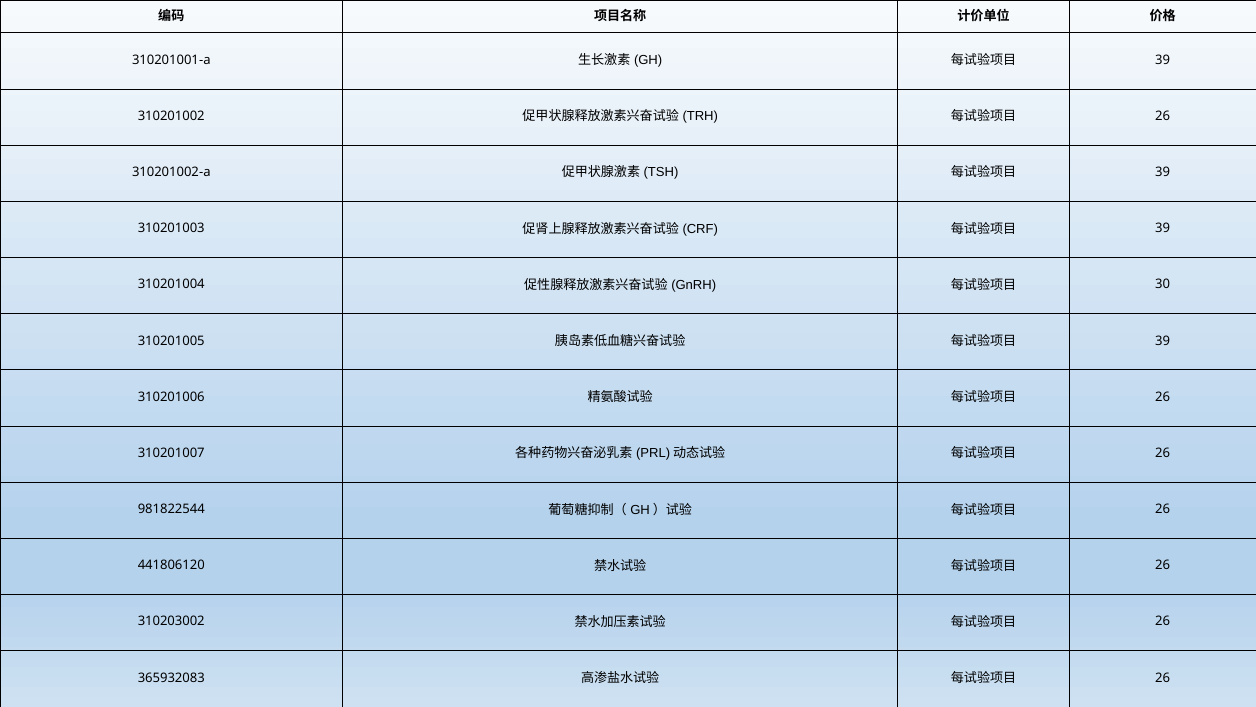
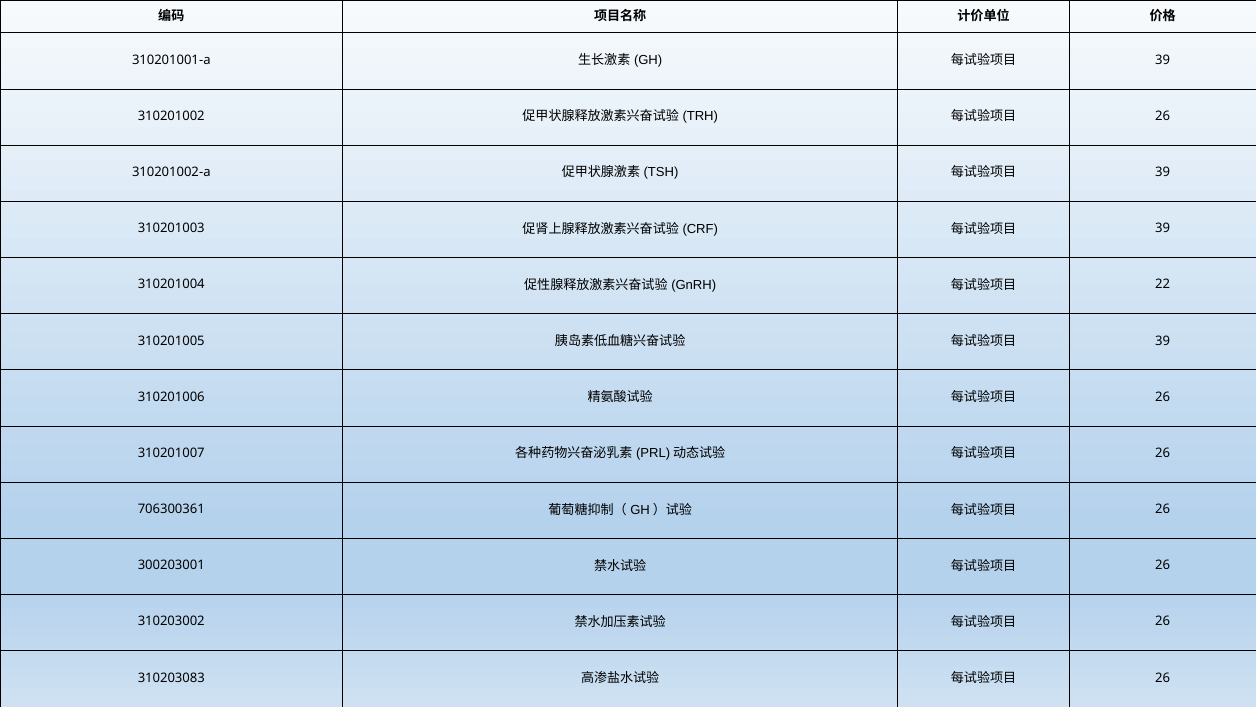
30: 30 -> 22 (1163, 284)
981822544: 981822544 -> 706300361 (171, 509)
441806120: 441806120 -> 300203001 (171, 565)
365932083: 365932083 -> 310203083 (171, 677)
